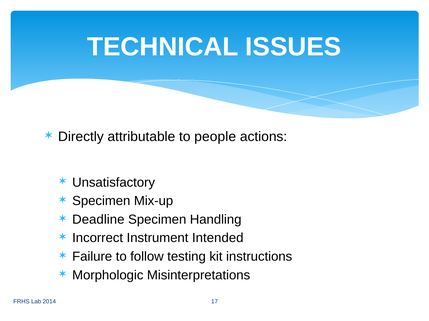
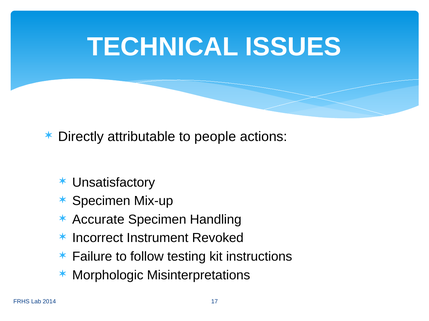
Deadline: Deadline -> Accurate (98, 220)
Intended: Intended -> Revoked (218, 239)
